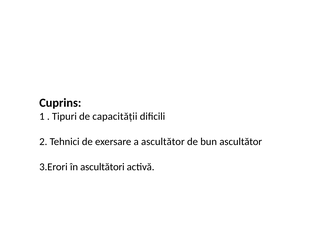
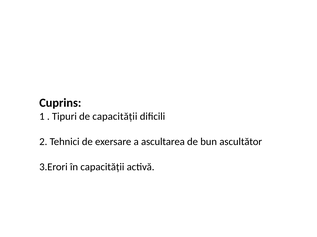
a ascultător: ascultător -> ascultarea (163, 142)
în ascultători: ascultători -> capacității (102, 167)
